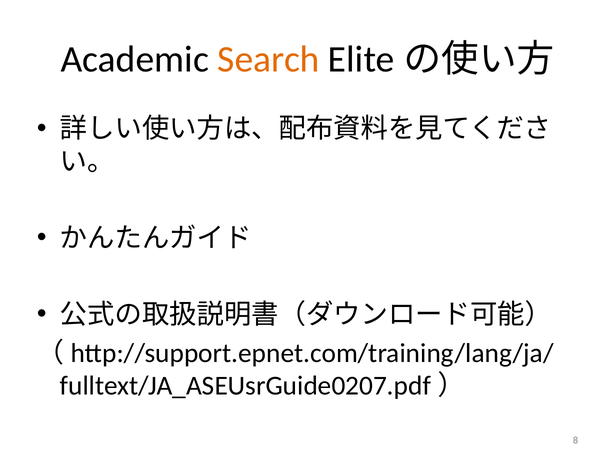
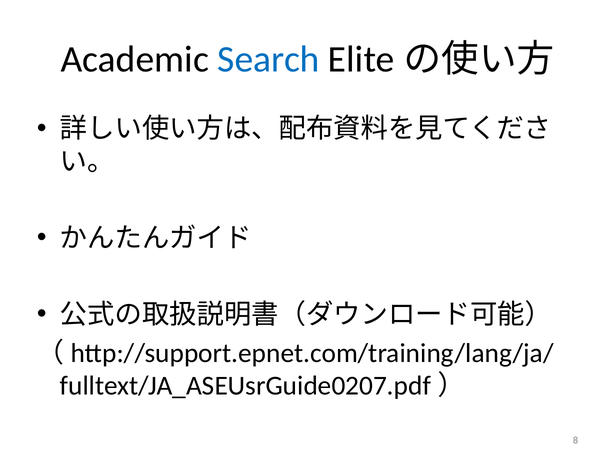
Search colour: orange -> blue (268, 60)
